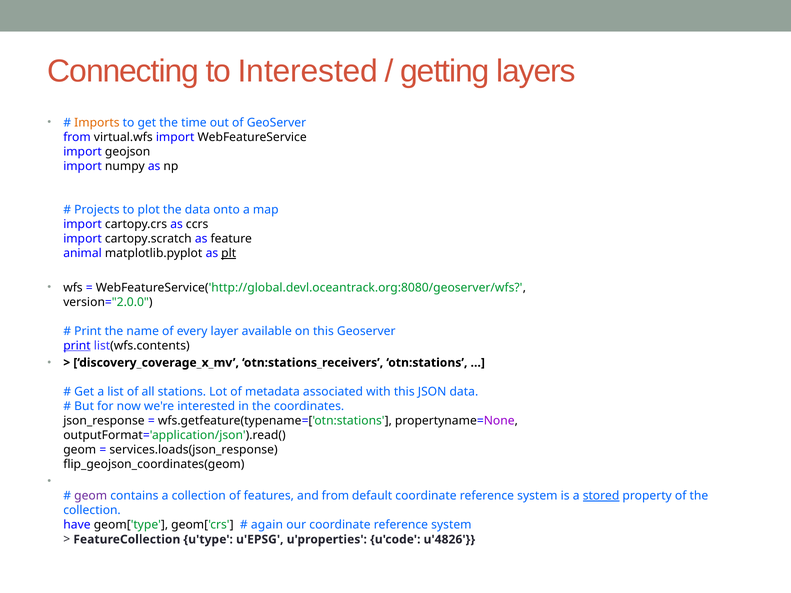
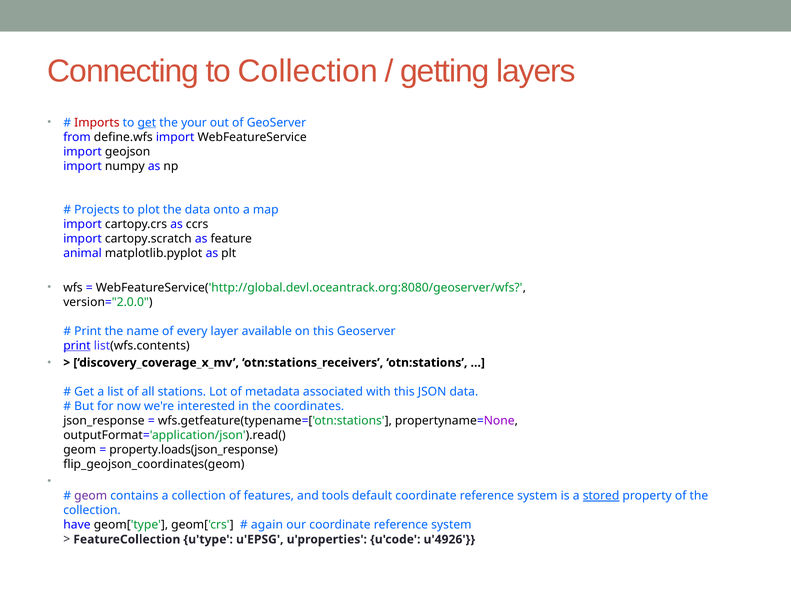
to Interested: Interested -> Collection (308, 71)
Imports colour: orange -> red (97, 123)
get underline: none -> present (147, 123)
time: time -> your (194, 123)
virtual.wfs: virtual.wfs -> define.wfs (123, 137)
plt underline: present -> none (229, 253)
services.loads(json_response: services.loads(json_response -> property.loads(json_response (194, 450)
and from: from -> tools (335, 496)
u'4826: u'4826 -> u'4926 (449, 540)
